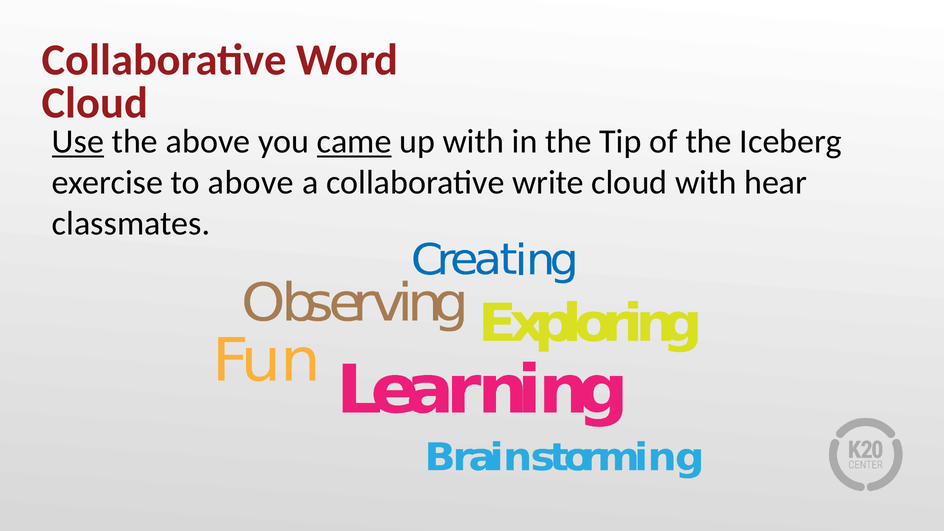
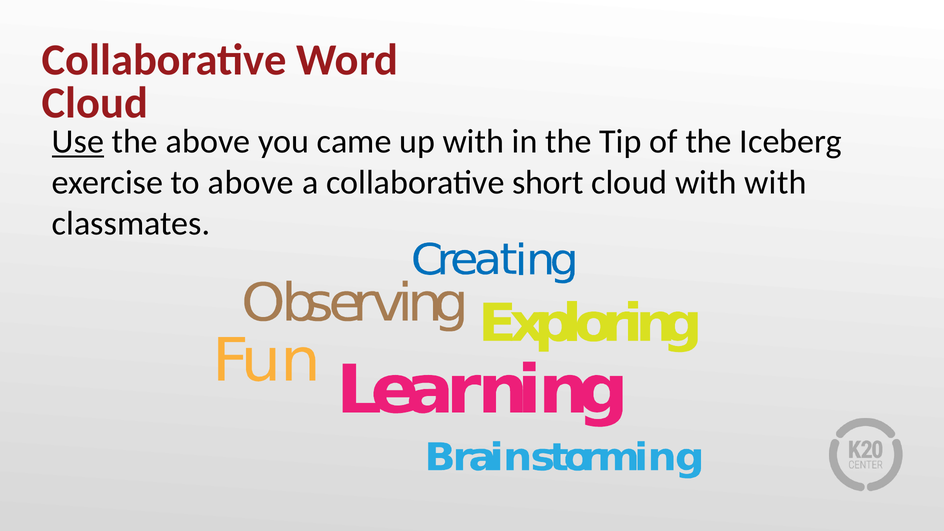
came underline: present -> none (354, 142)
write: write -> short (548, 183)
with hear: hear -> with (775, 183)
